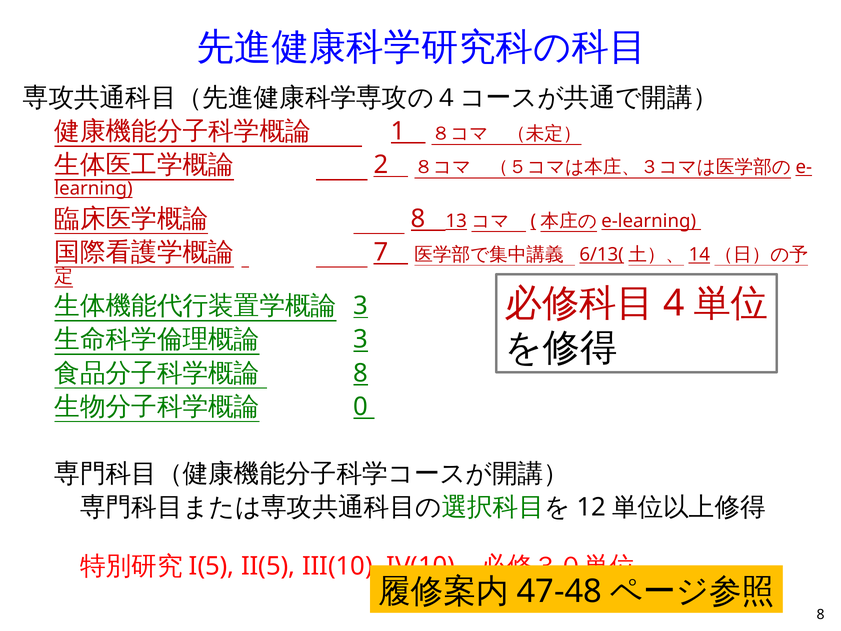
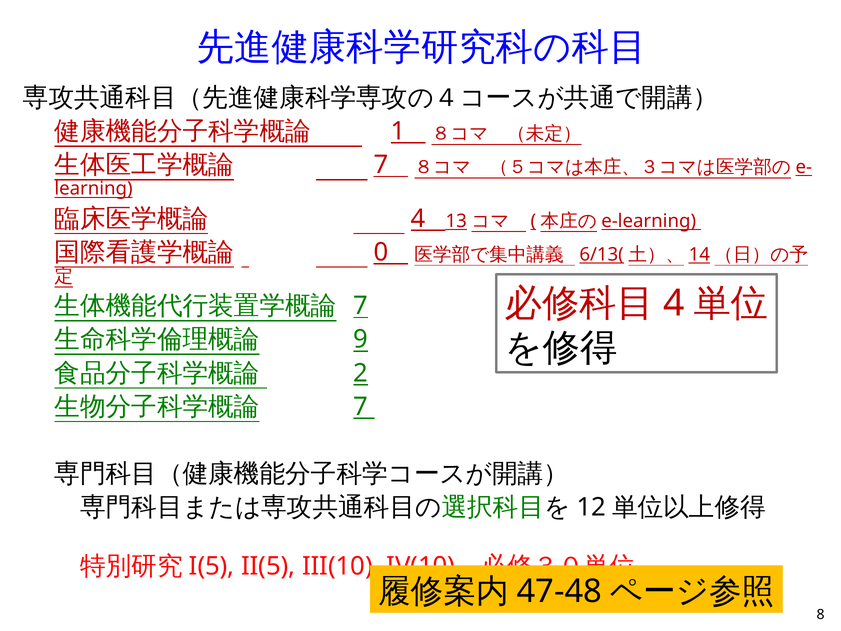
2: 2 -> 7 (381, 165)
8: 8 -> 4 (418, 218)
7: 7 -> 0 (381, 252)
3: 3 -> 7 (361, 306)
3: 3 -> 9 (361, 339)
8: 8 -> 2 (361, 373)
0: 0 -> 7 (361, 406)
